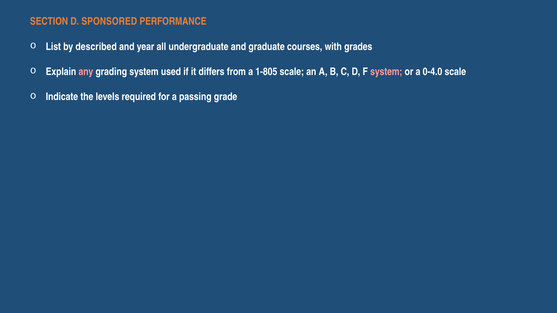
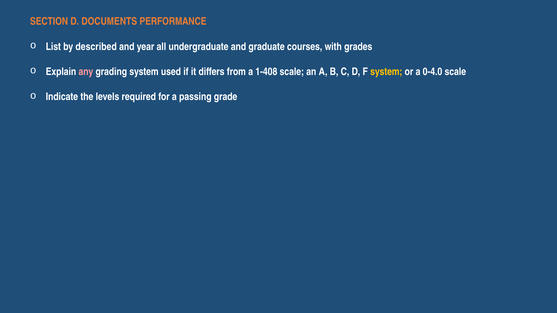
SPONSORED: SPONSORED -> DOCUMENTS (109, 22)
1-805: 1-805 -> 1-408 (266, 72)
system colour: pink -> yellow (386, 72)
